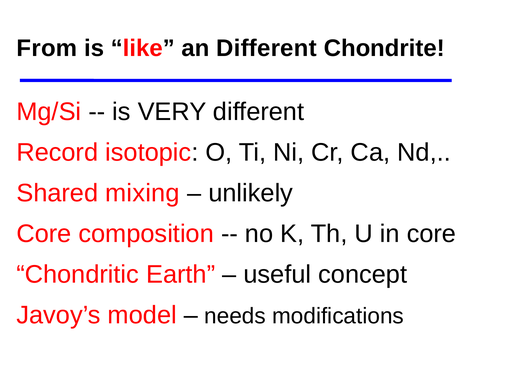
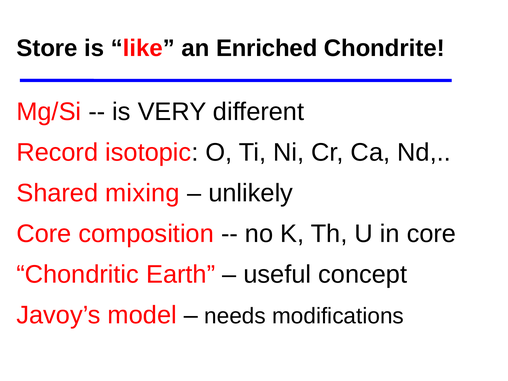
From: From -> Store (47, 48)
an Different: Different -> Enriched (267, 48)
